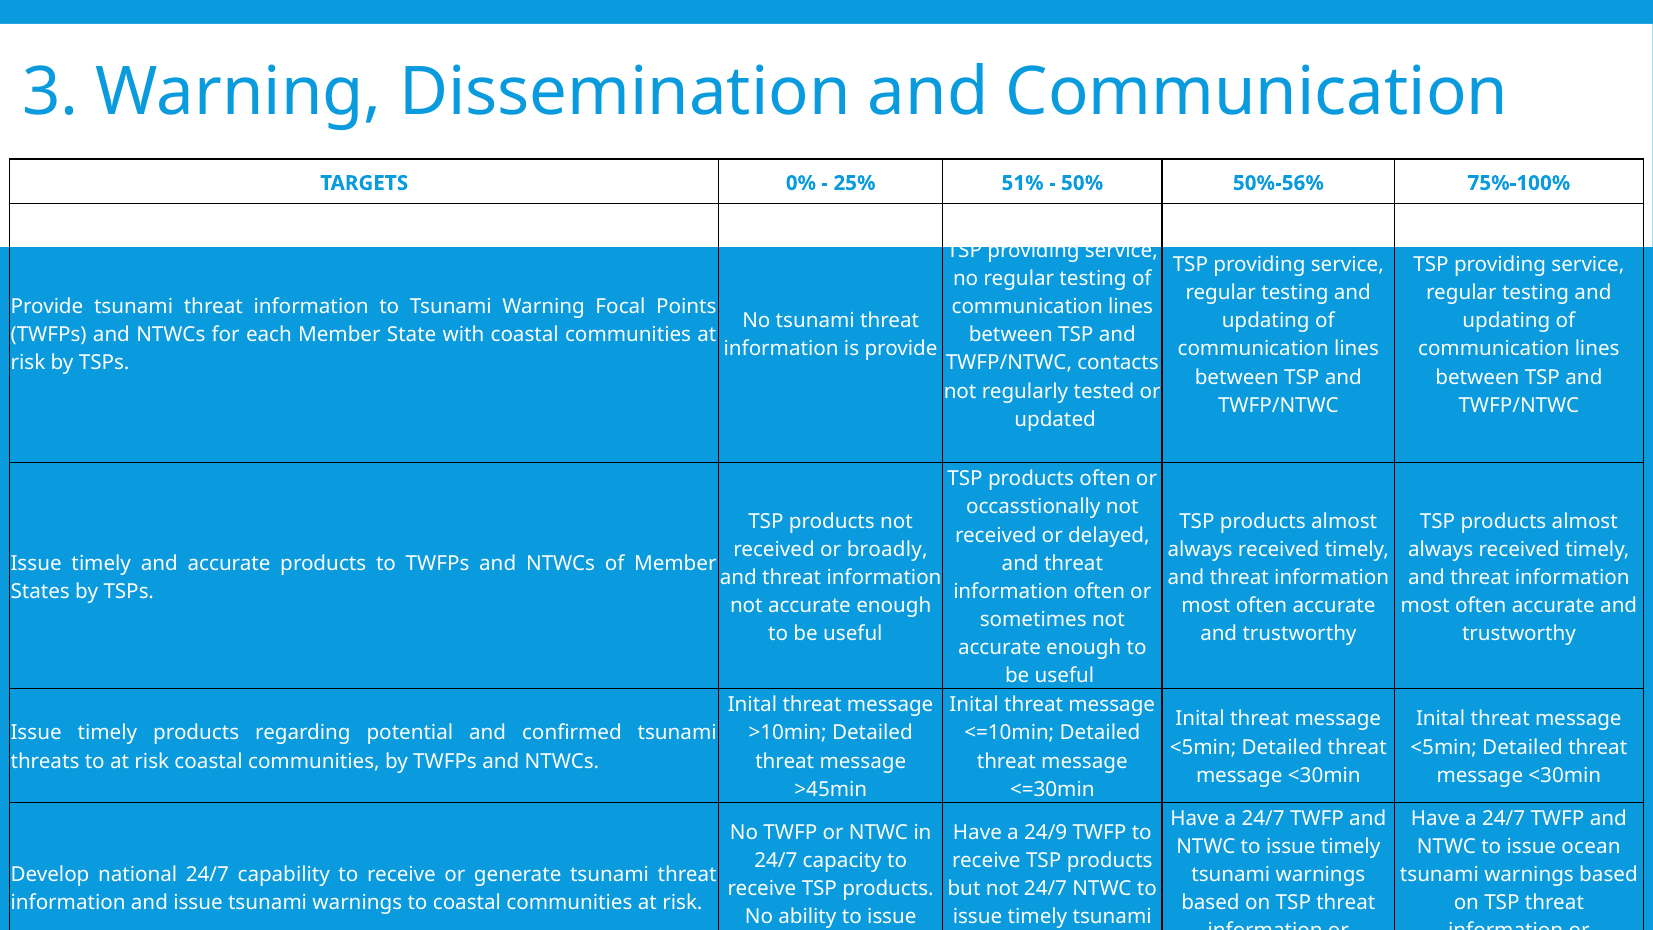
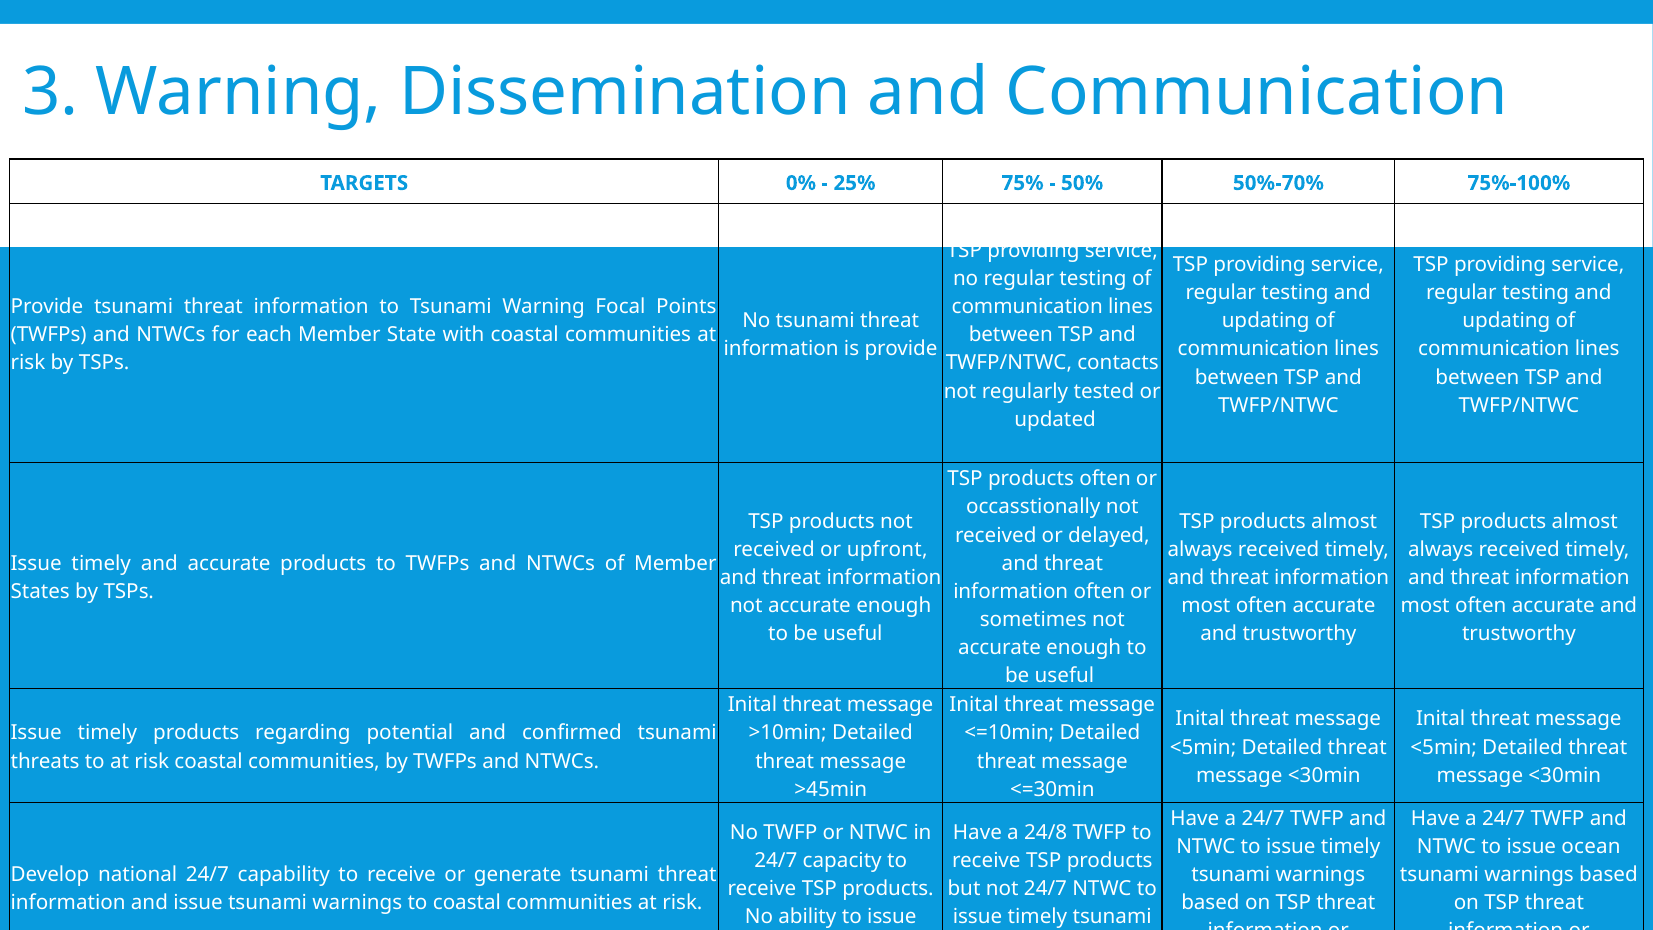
51%: 51% -> 75% (1023, 183)
50%-56%: 50%-56% -> 50%-70% (1278, 183)
broadly: broadly -> upfront (887, 549)
24/9: 24/9 -> 24/8 (1046, 832)
